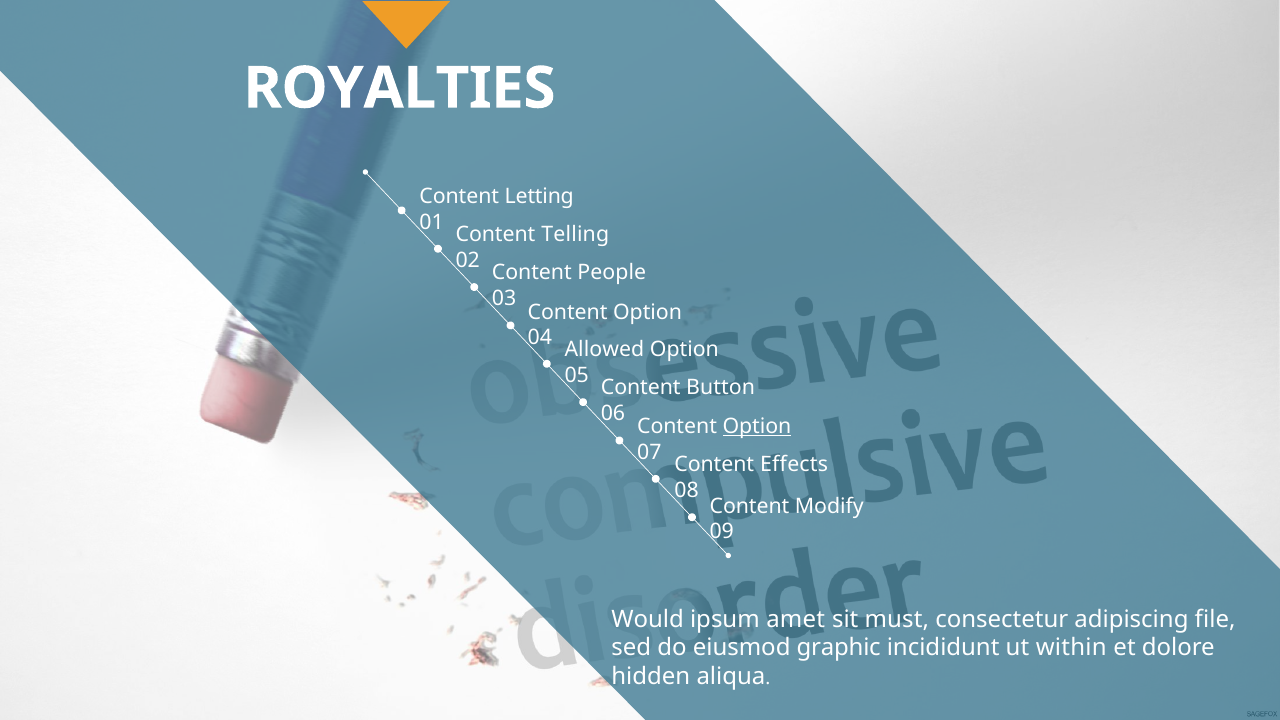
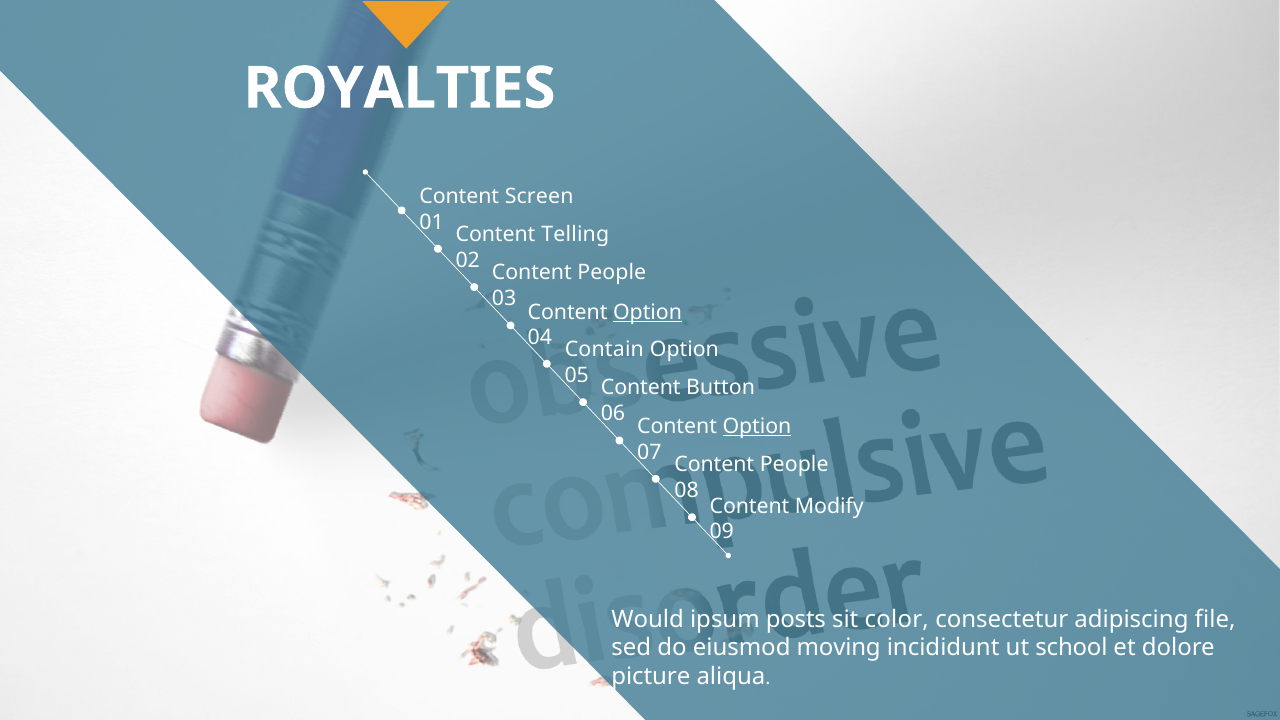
Letting: Letting -> Screen (539, 196)
Option underline: none -> present (648, 312)
Allowed: Allowed -> Contain (604, 350)
Effects: Effects -> People (794, 465)
amet: amet -> posts (796, 619)
must: must -> color (897, 619)
graphic: graphic -> moving (839, 648)
within: within -> school (1071, 648)
hidden: hidden -> picture (651, 677)
